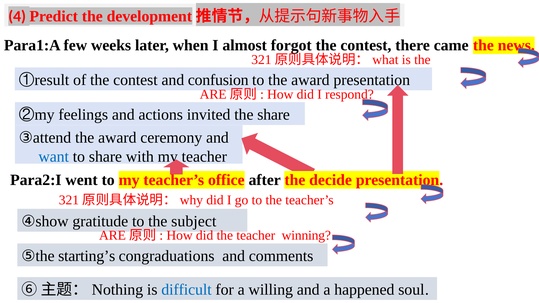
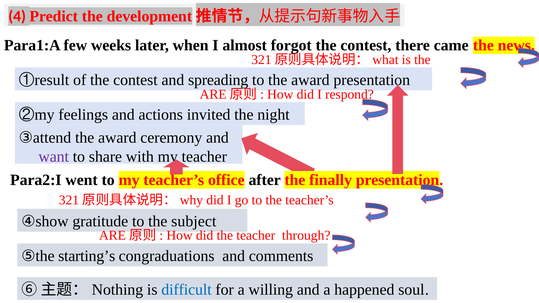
confusion: confusion -> spreading (218, 80)
the share: share -> night (274, 115)
want colour: blue -> purple (54, 157)
decide: decide -> finally (331, 180)
winning: winning -> through (306, 236)
